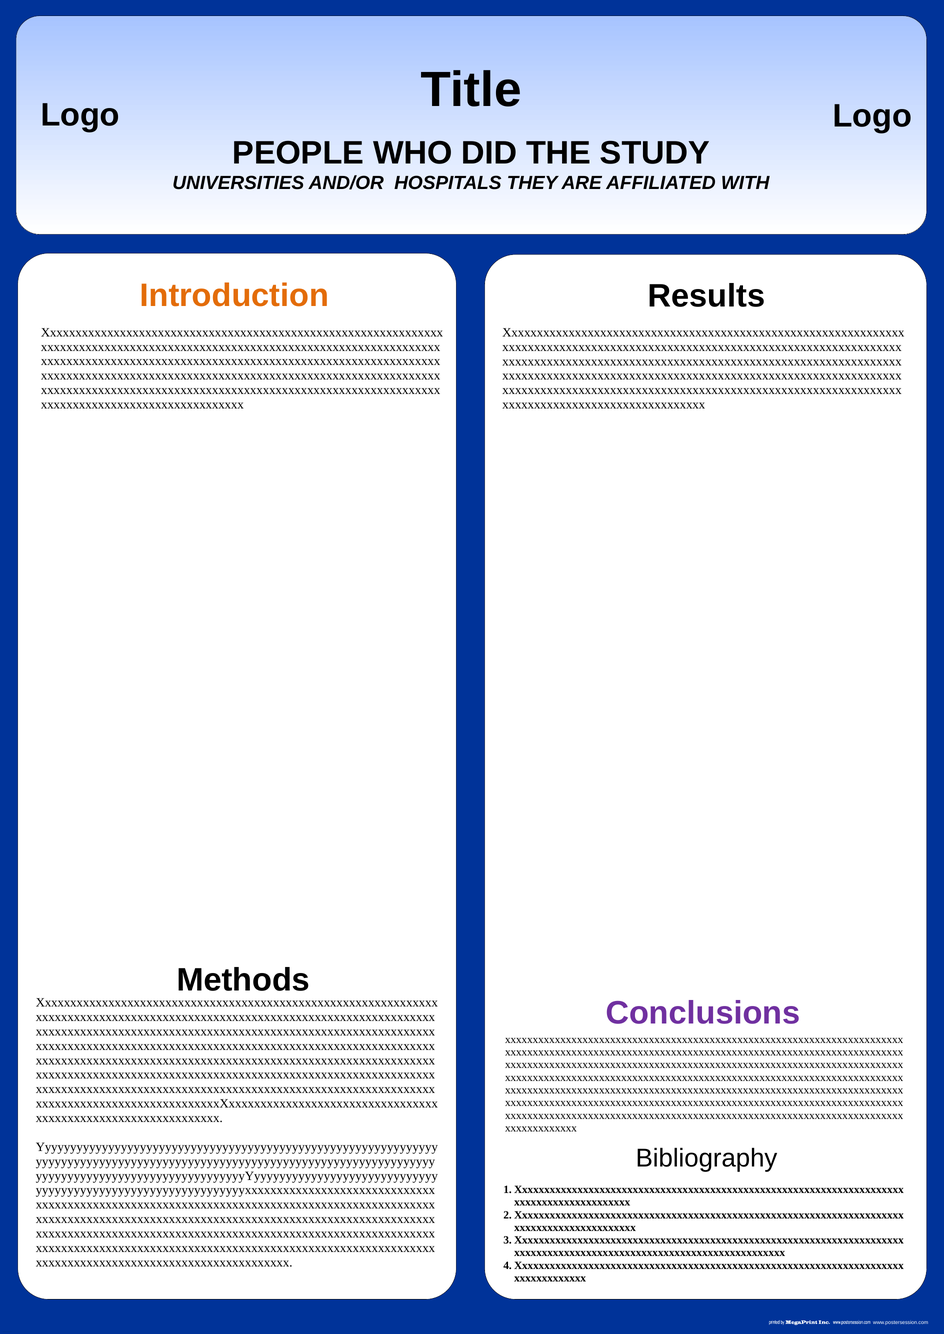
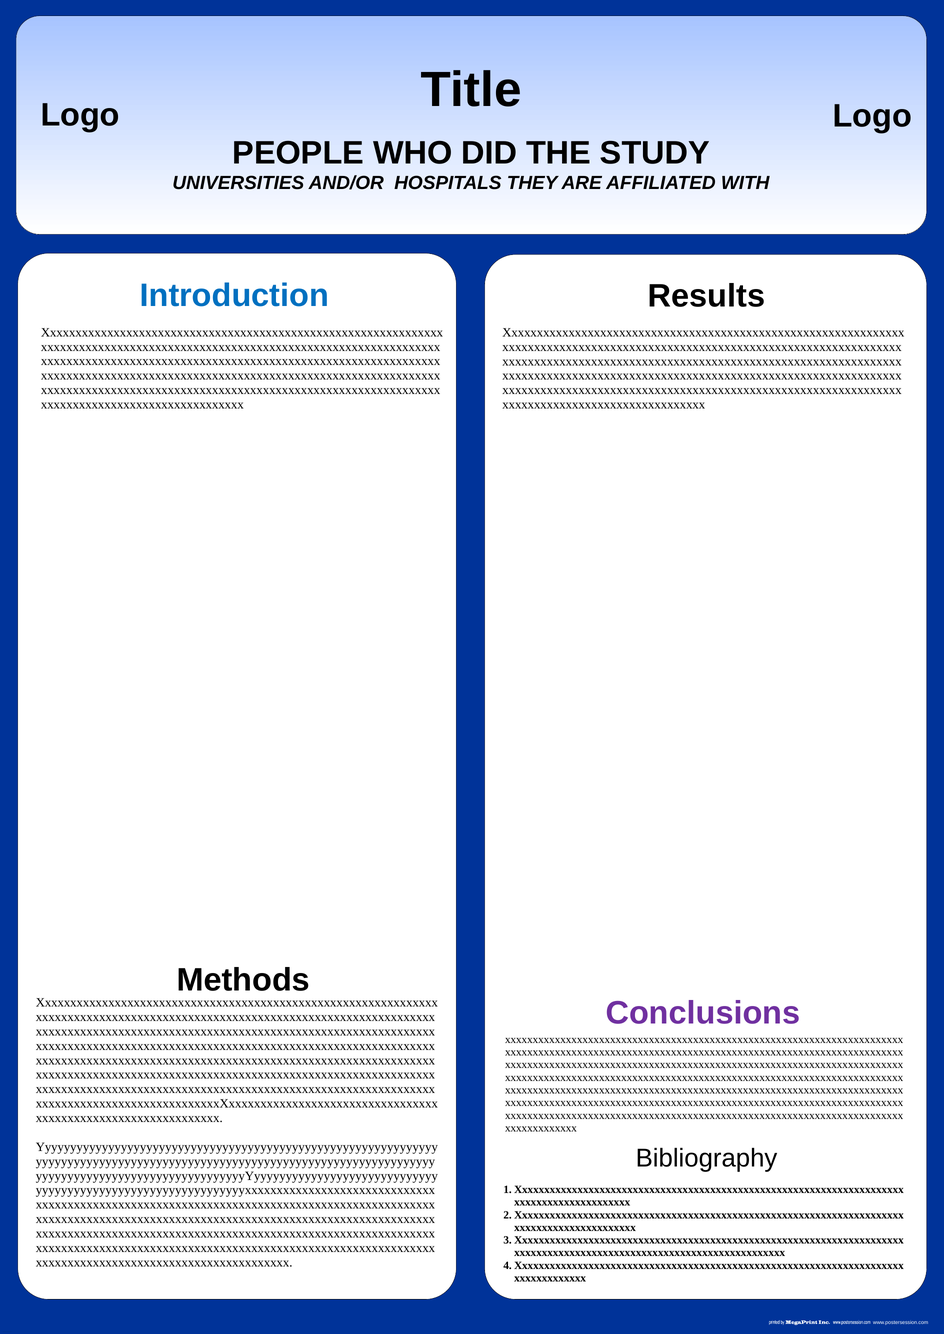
Introduction colour: orange -> blue (234, 296)
